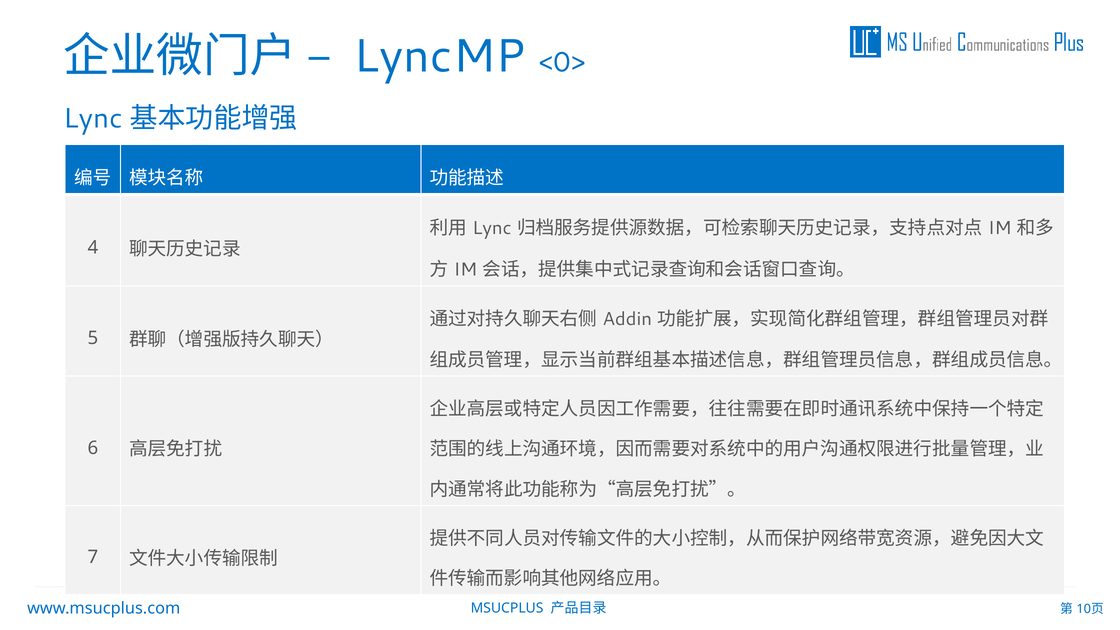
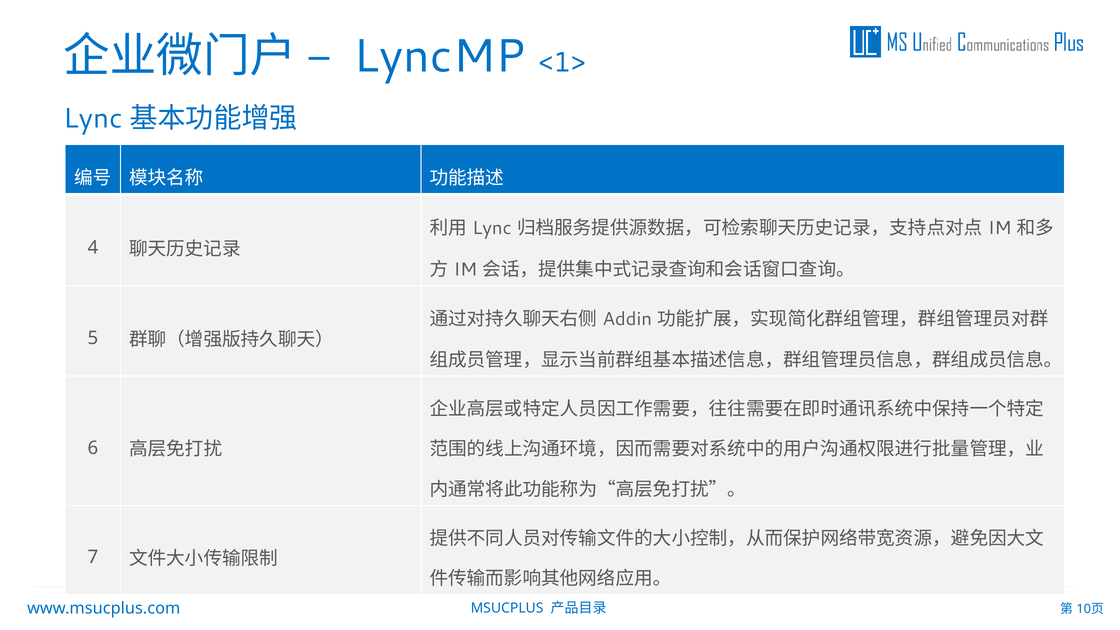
<0>: <0> -> <1> (562, 63)
